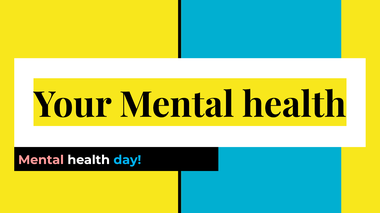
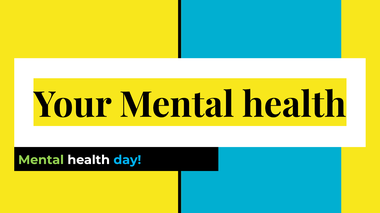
Mental colour: pink -> light green (41, 160)
